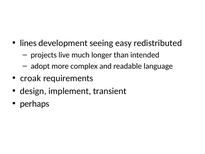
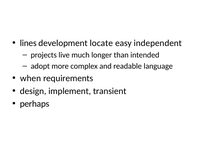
seeing: seeing -> locate (101, 43)
redistributed: redistributed -> independent (158, 43)
croak: croak -> when (31, 78)
